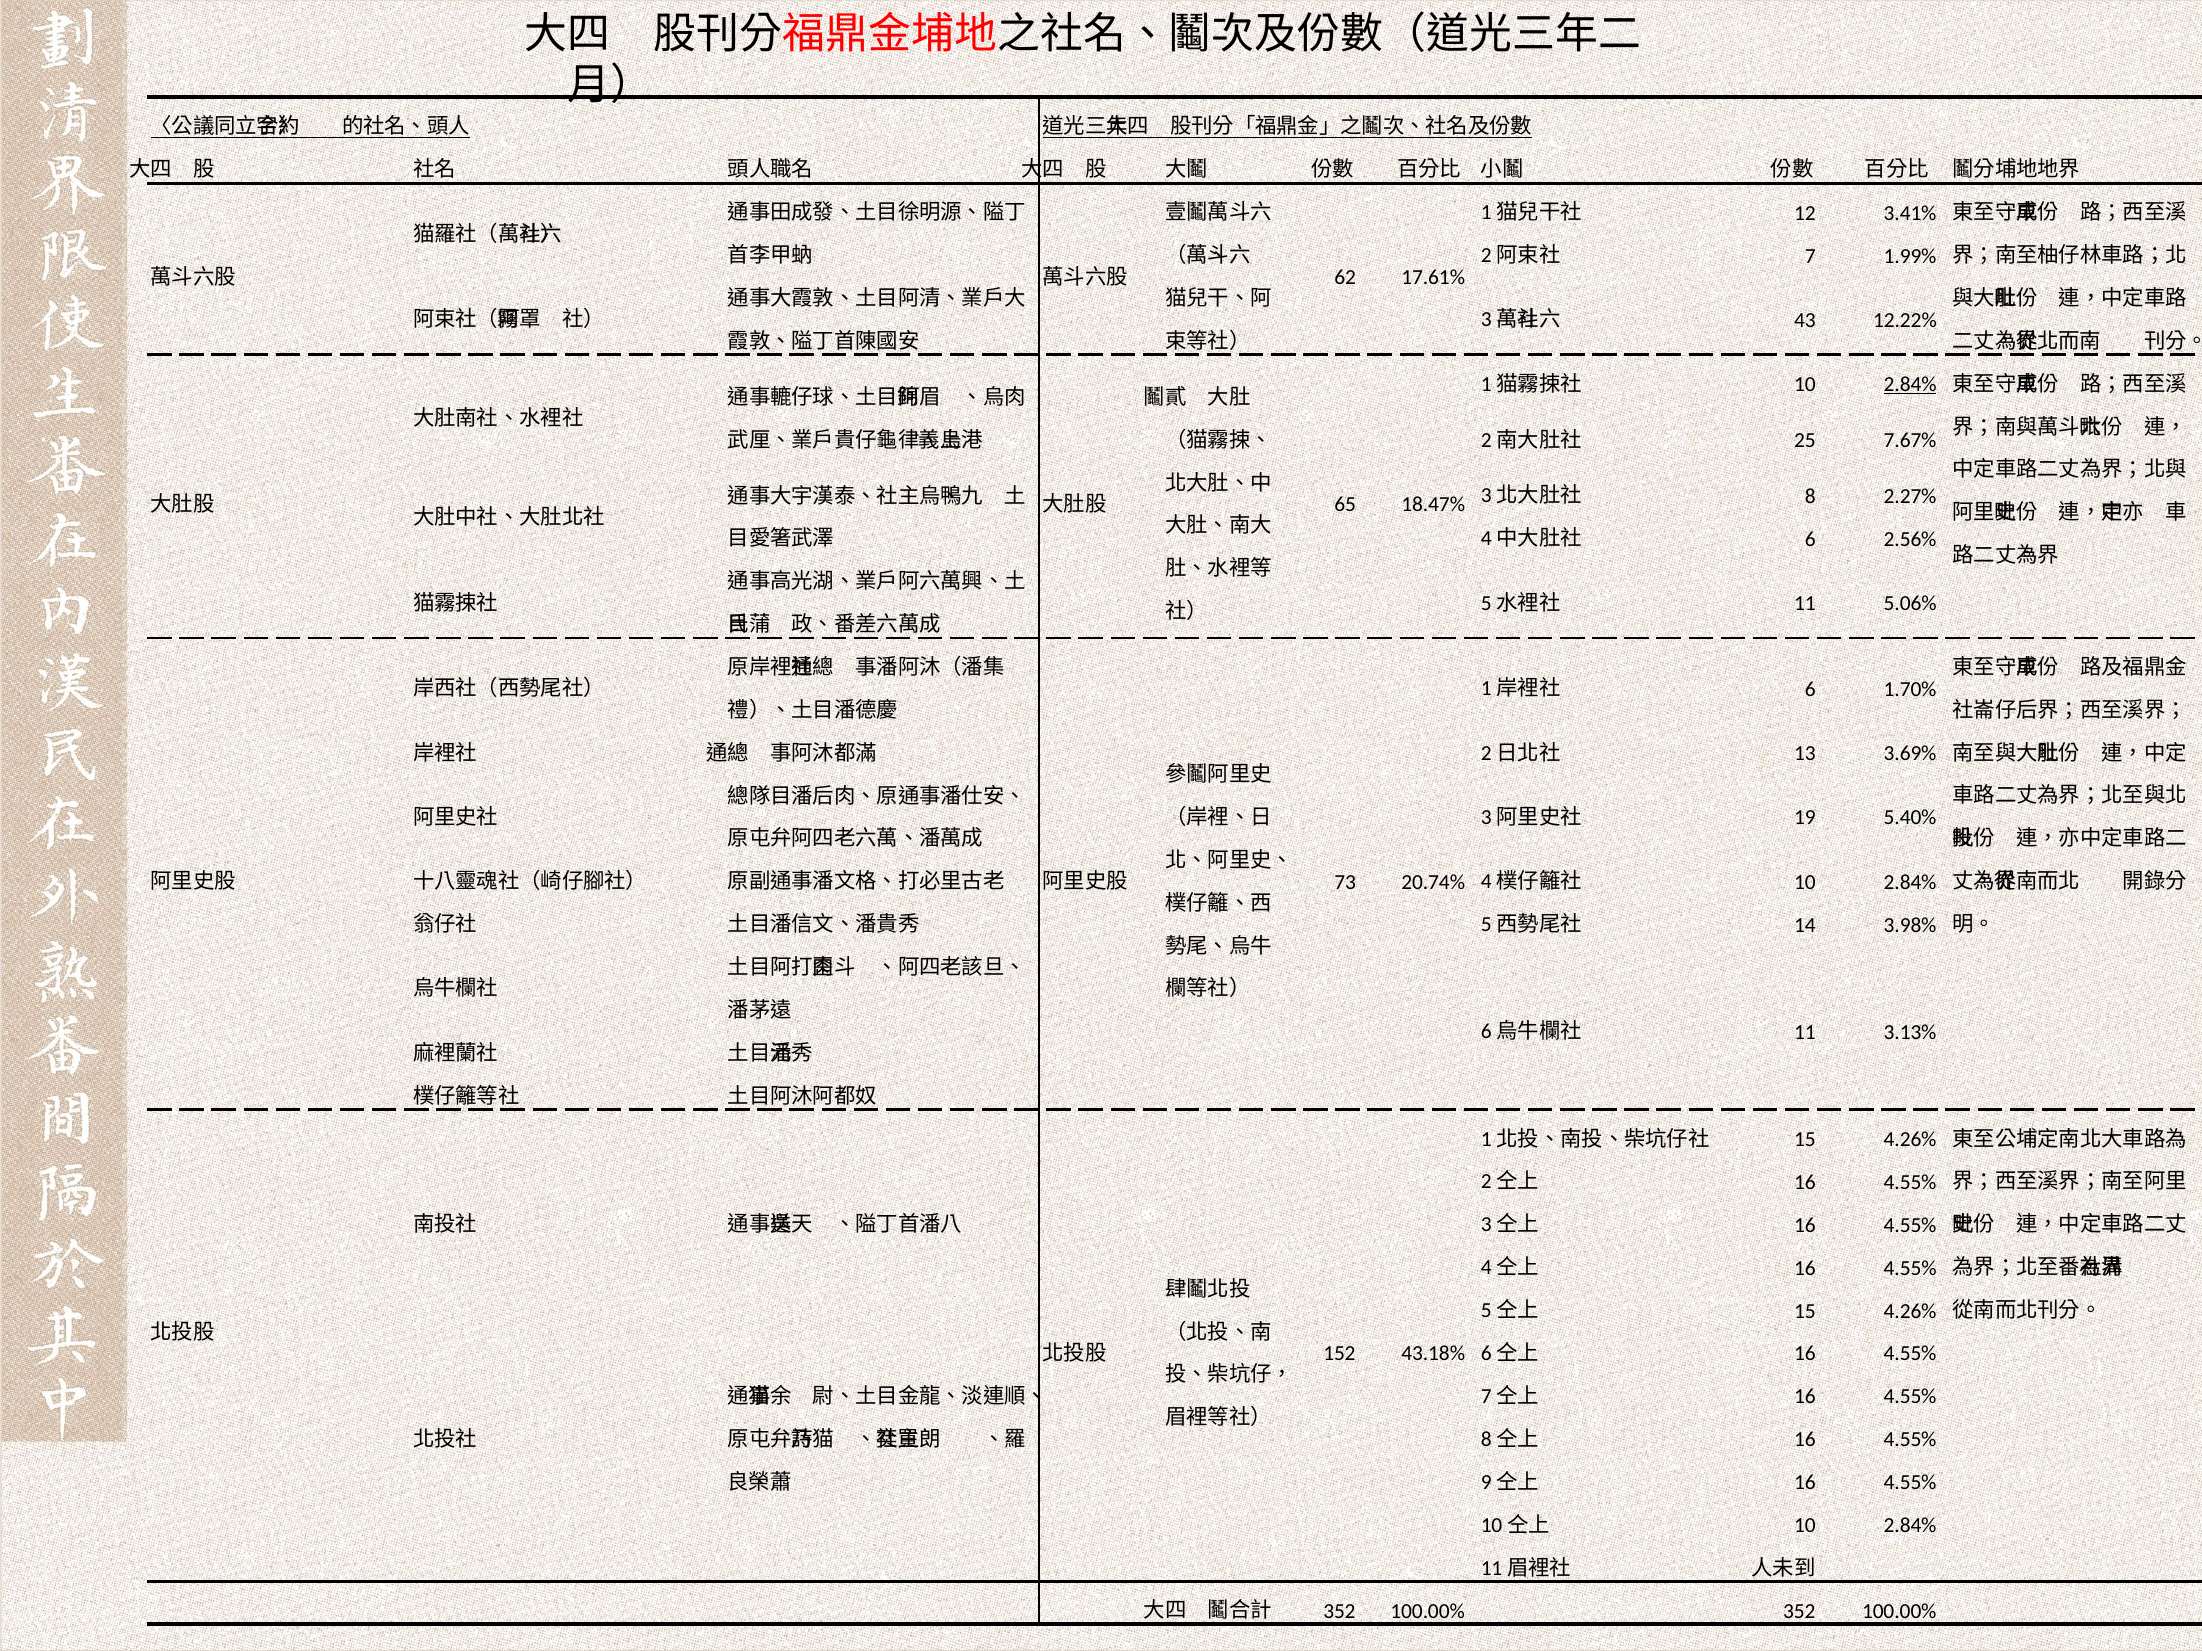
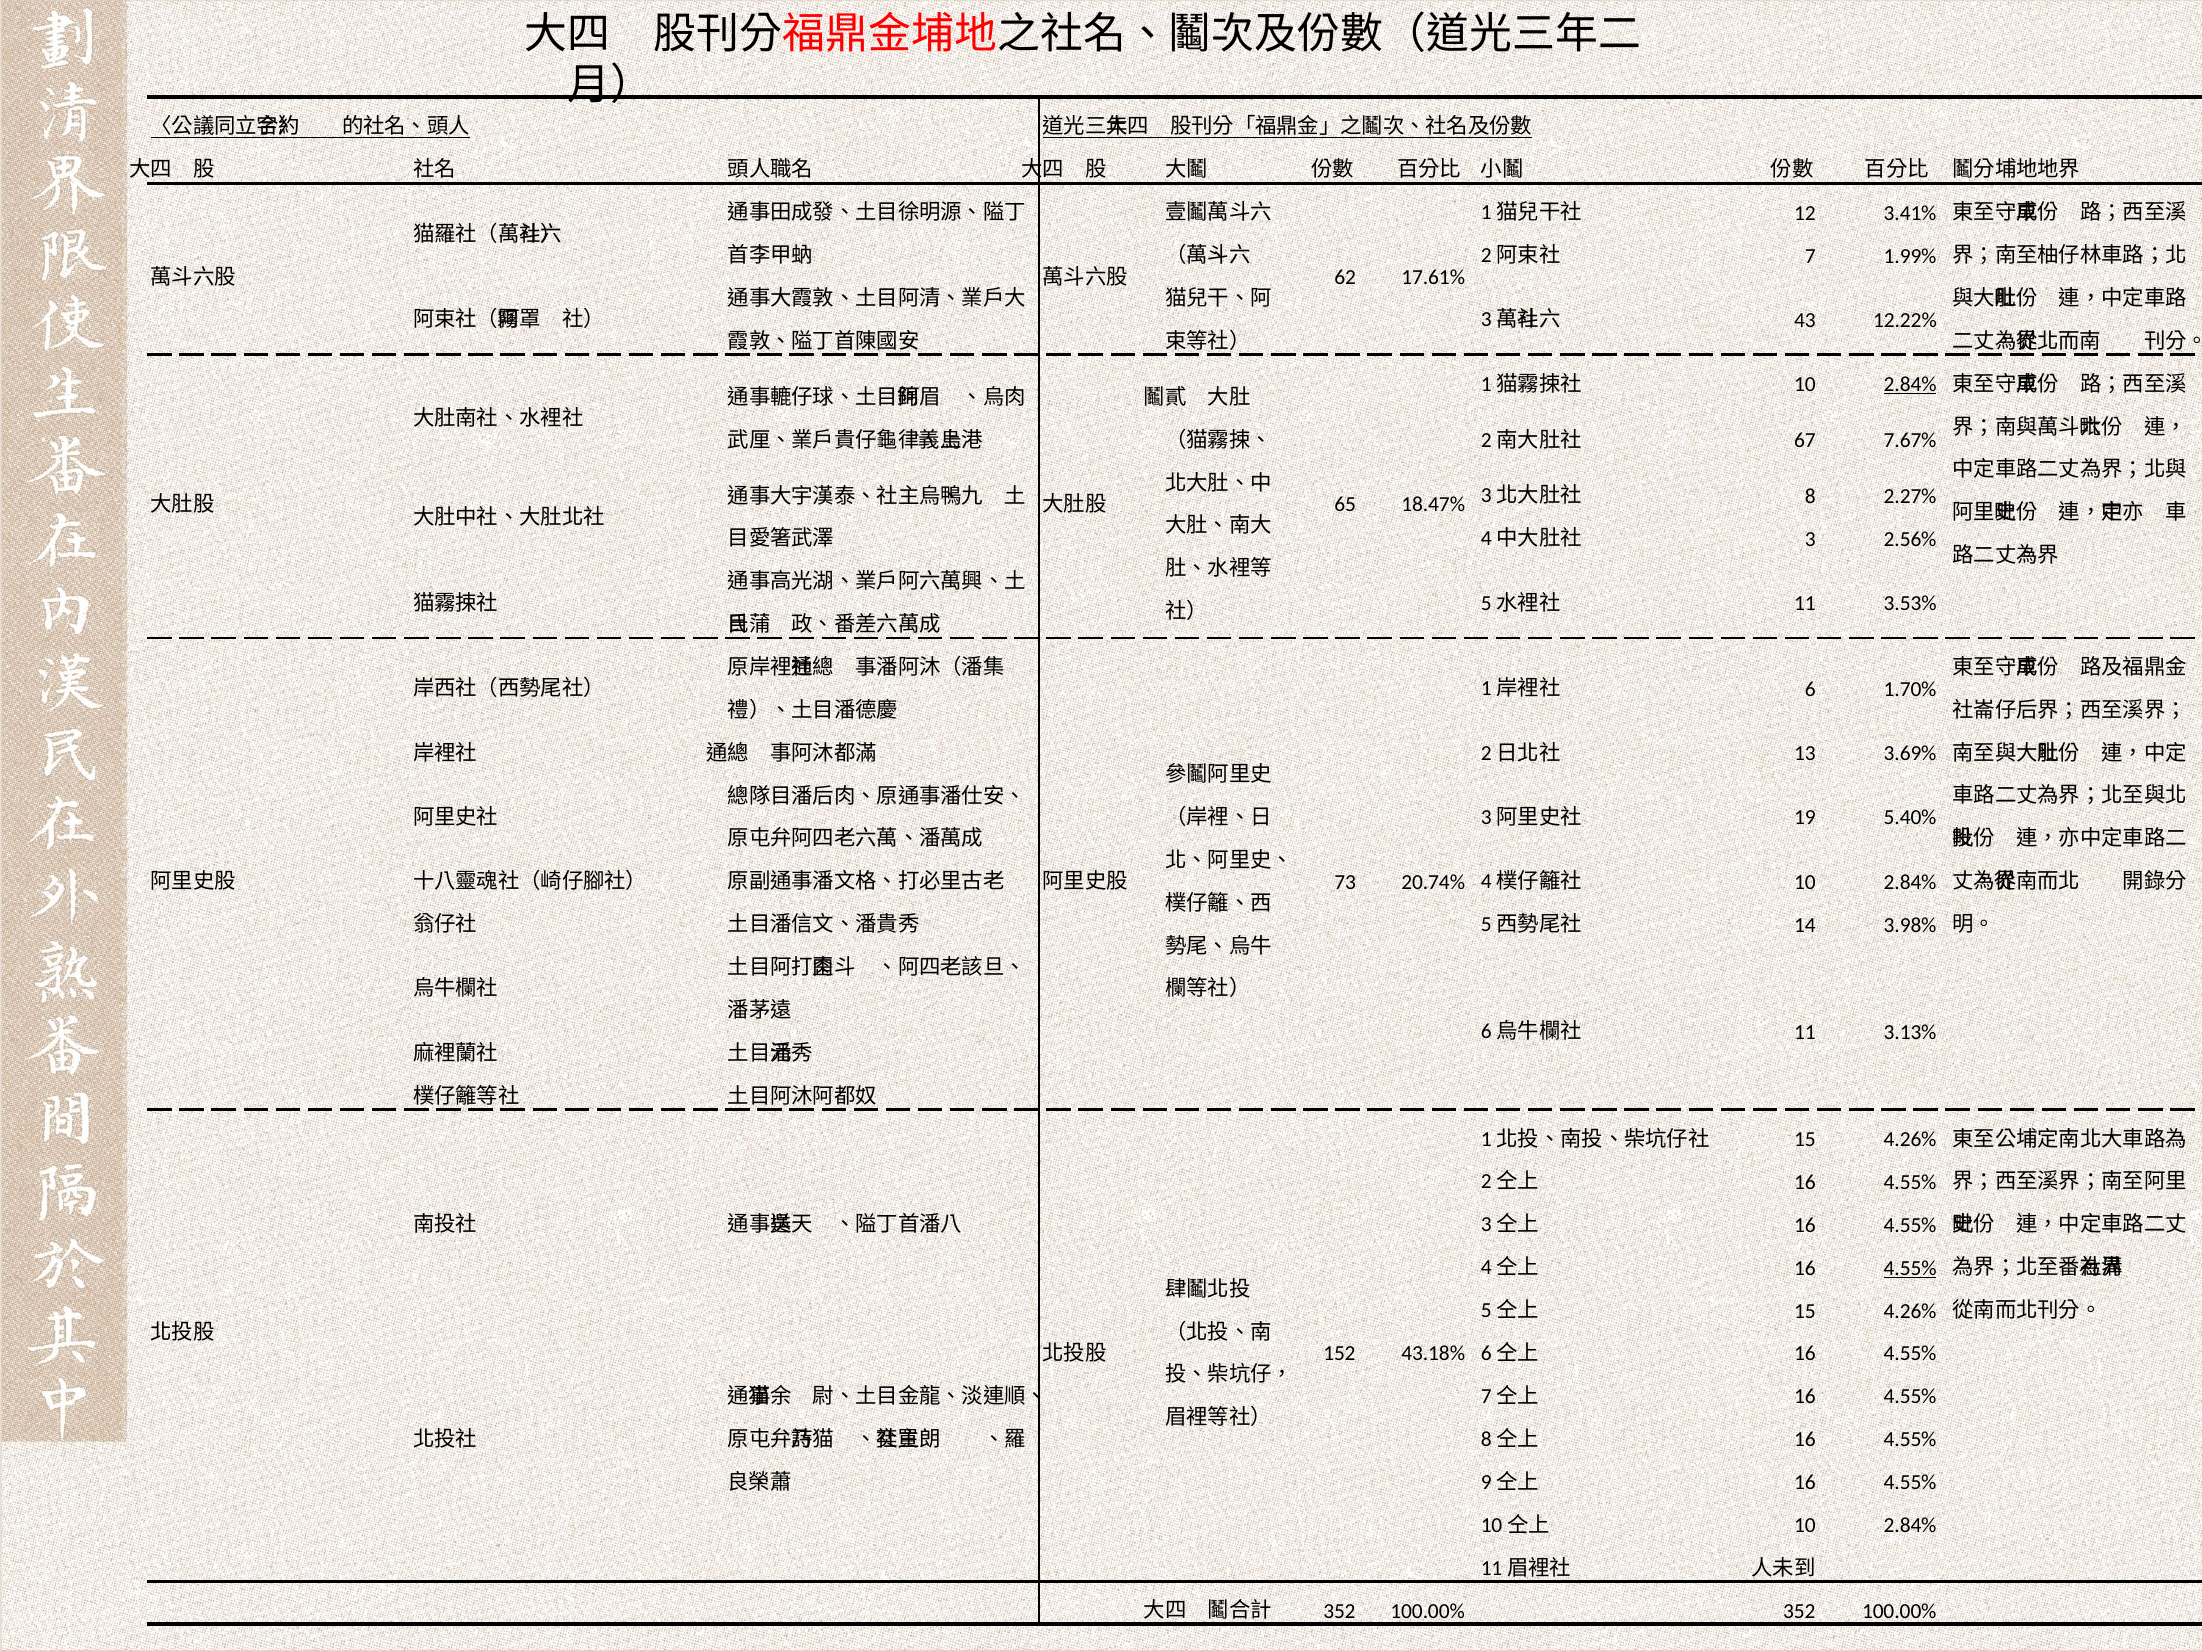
25: 25 -> 67 (1805, 441)
6: 6 -> 3 (1810, 539)
5.06%: 5.06% -> 3.53% (1910, 604)
4.55% underline: none -> present (1910, 1268)
